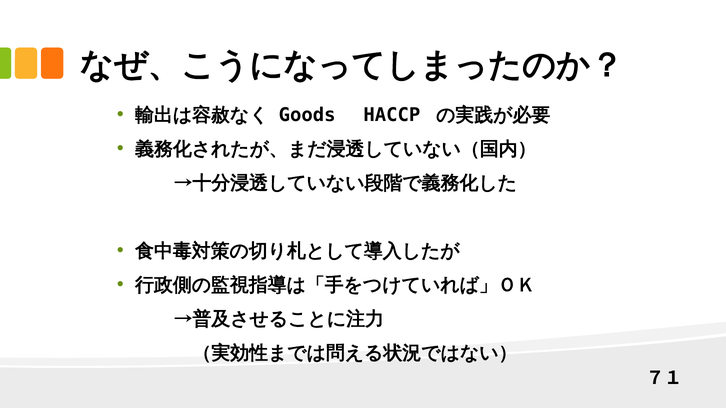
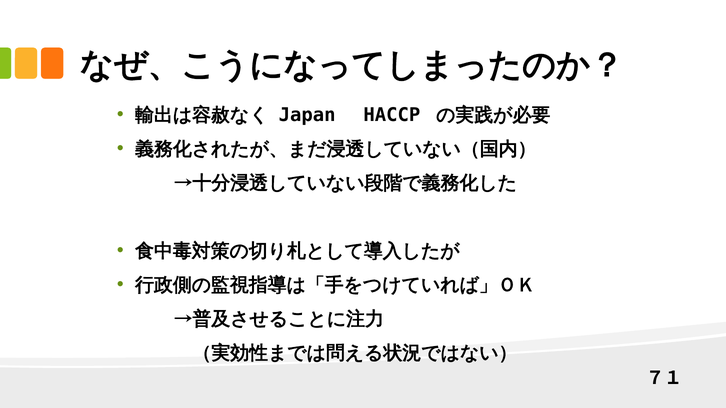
Goods: Goods -> Japan (307, 115)
